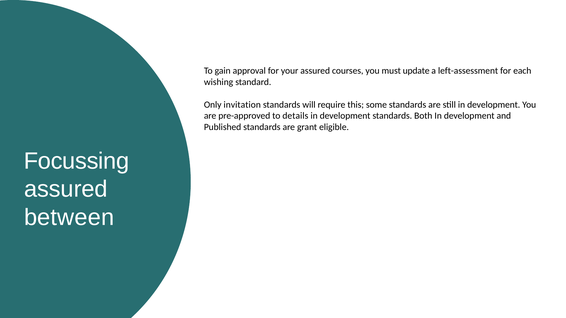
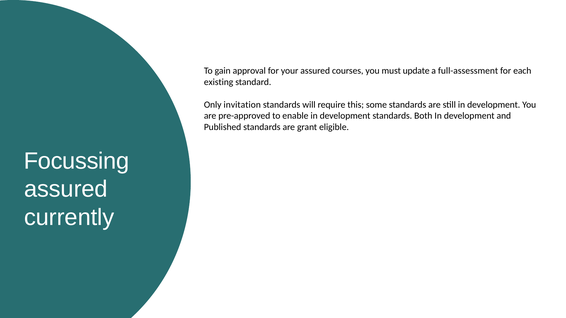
left-assessment: left-assessment -> full-assessment (468, 71)
wishing: wishing -> existing (219, 82)
details: details -> enable (295, 116)
between: between -> currently (69, 218)
